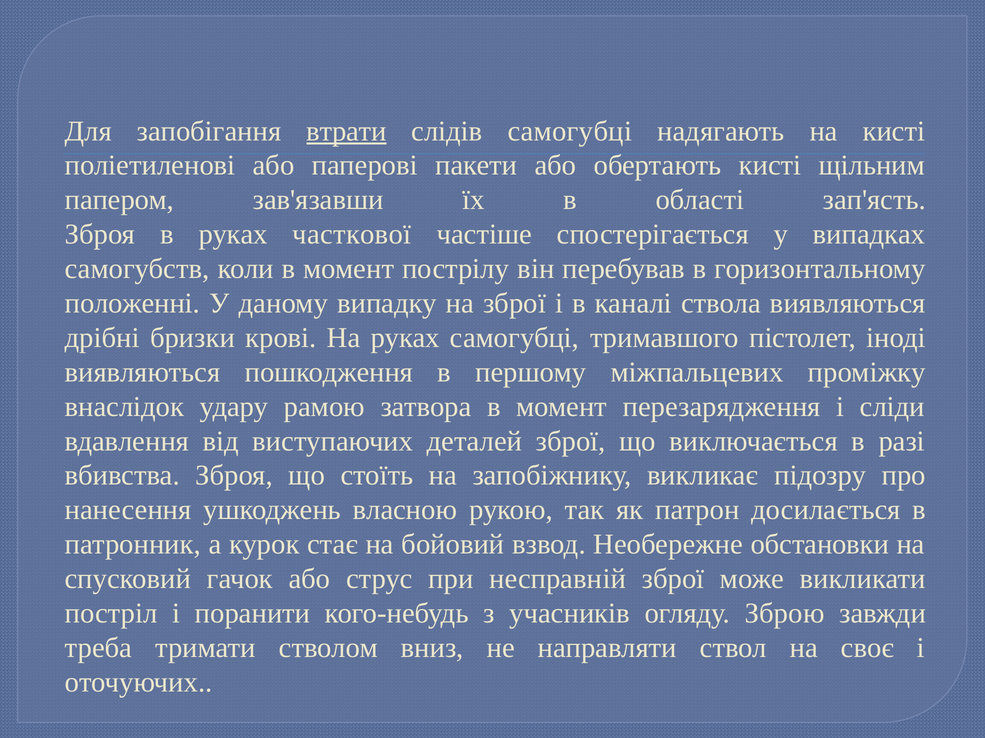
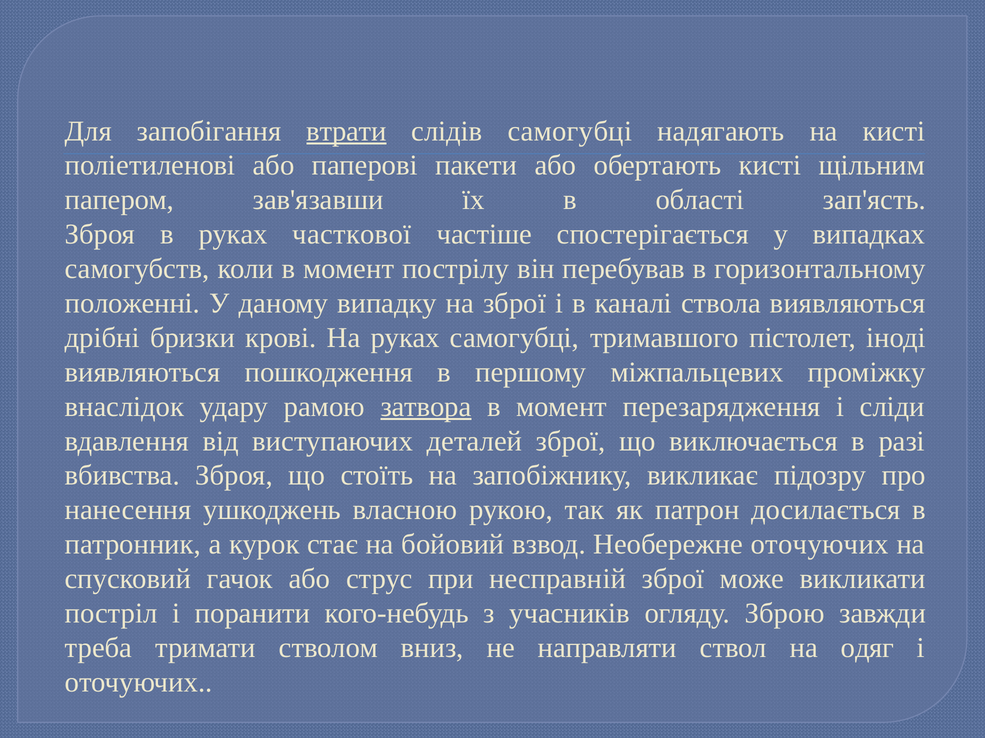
затвора underline: none -> present (426, 407)
Необережне обстановки: обстановки -> оточуючих (820, 545)
своє: своє -> одяг (868, 648)
